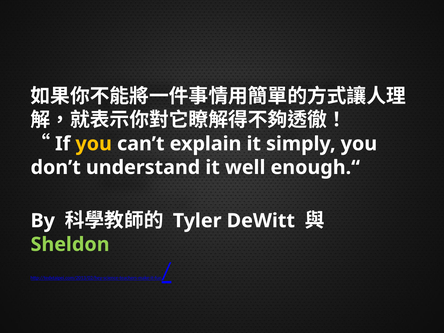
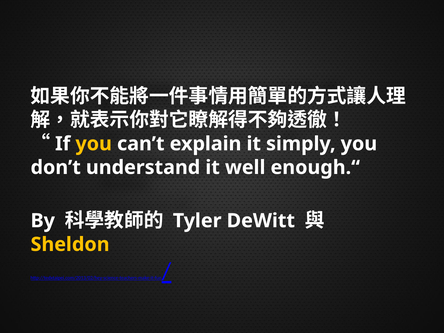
Sheldon colour: light green -> yellow (70, 244)
